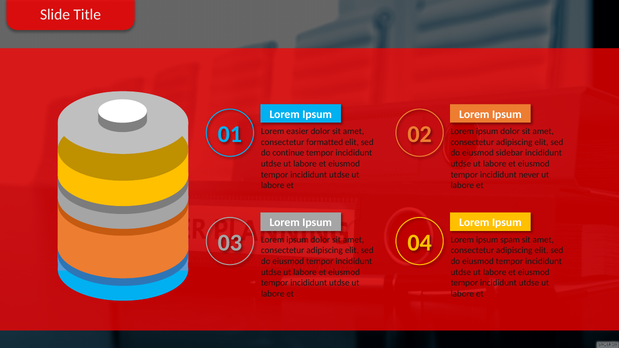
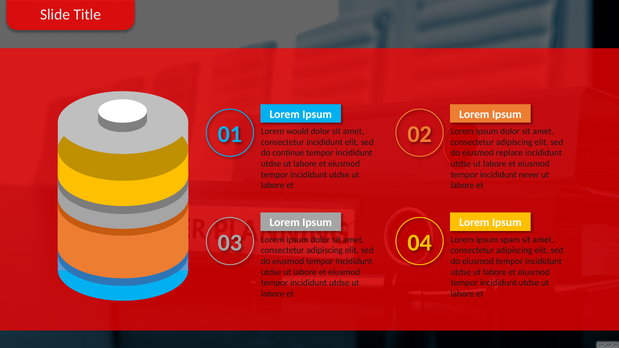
easier: easier -> would (297, 131)
consectetur formatted: formatted -> incididunt (325, 142)
sidebar: sidebar -> replace (509, 153)
